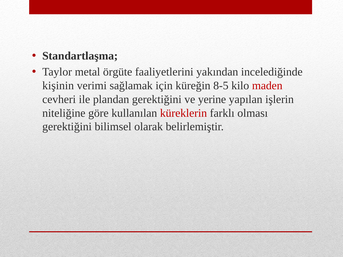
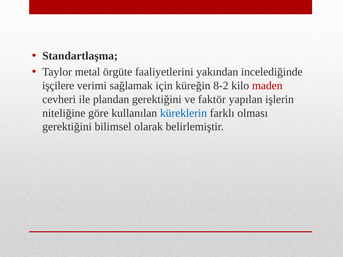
kişinin: kişinin -> işçilere (58, 86)
8-5: 8-5 -> 8-2 (221, 86)
yerine: yerine -> faktör (212, 99)
küreklerin colour: red -> blue (183, 113)
